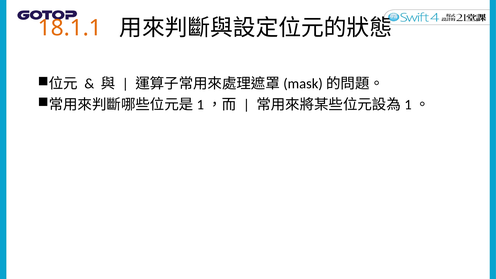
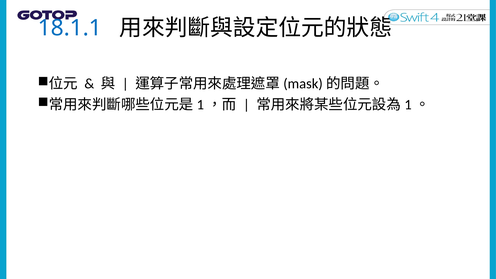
18.1.1 colour: orange -> blue (70, 28)
